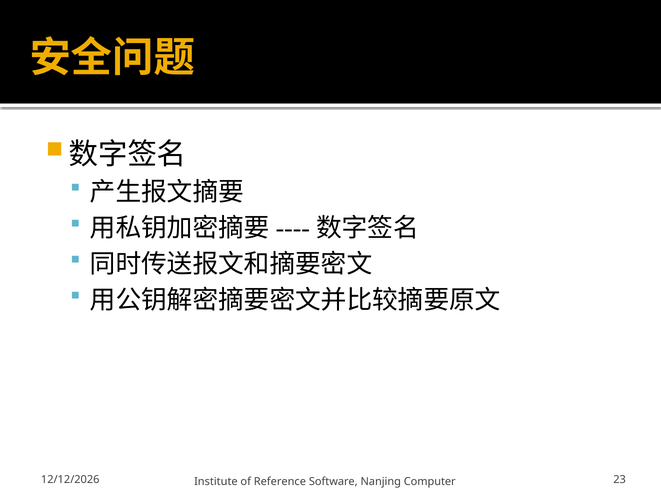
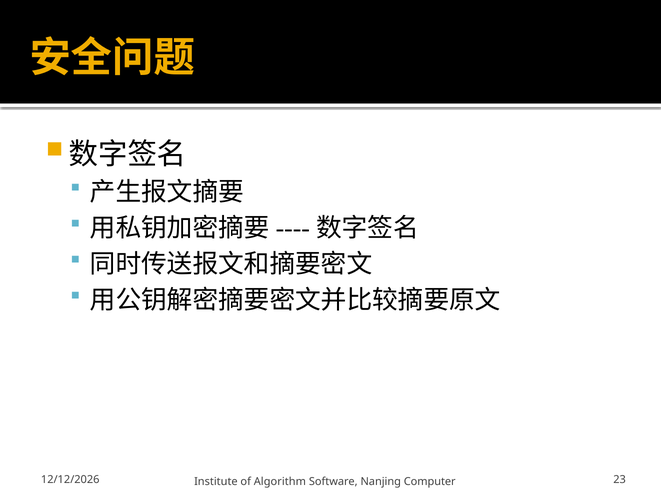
Reference: Reference -> Algorithm (280, 482)
